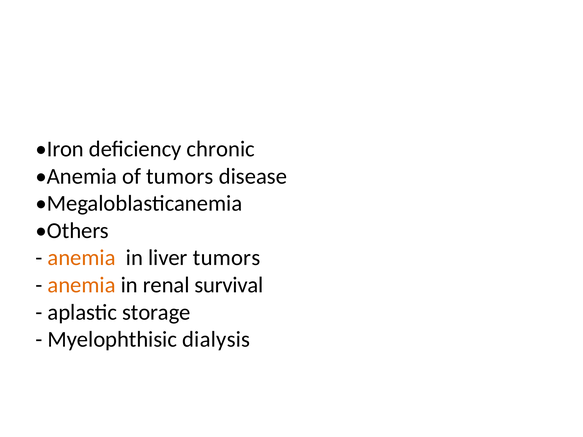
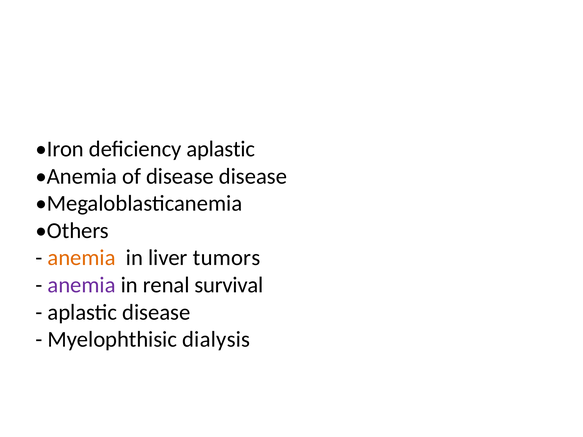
deficiency chronic: chronic -> aplastic (221, 149)
of tumors: tumors -> disease (180, 176)
anemia colour: orange -> purple (82, 285)
aplastic storage: storage -> disease (156, 312)
